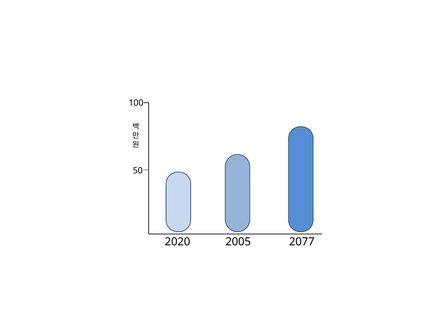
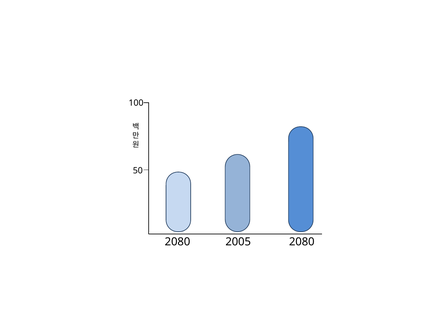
2020: 2020 -> 2080 (178, 242)
2005 2077: 2077 -> 2080 (302, 242)
